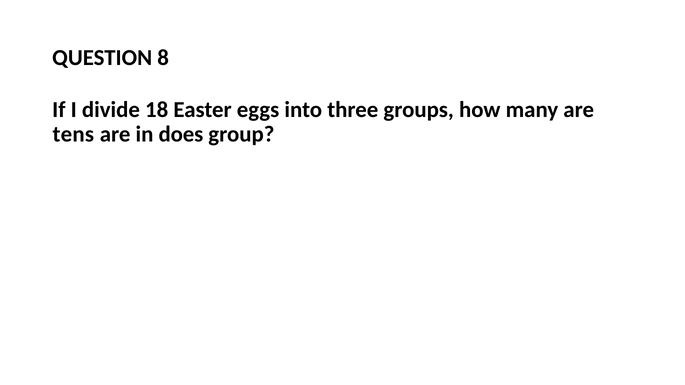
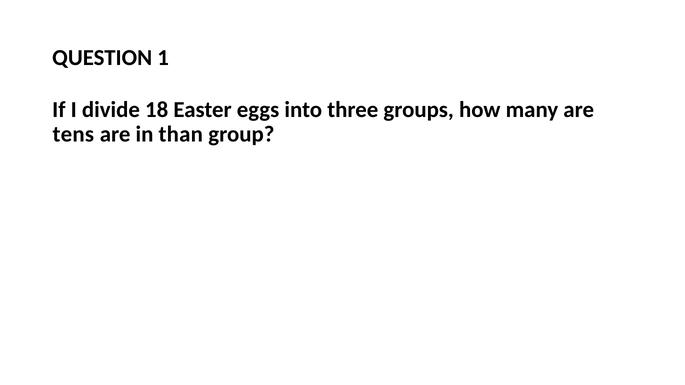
8: 8 -> 1 (163, 58)
does: does -> than (181, 134)
